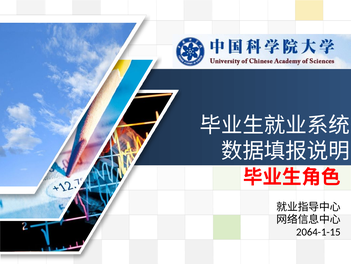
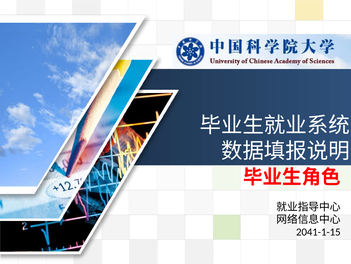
2064-1-15: 2064-1-15 -> 2041-1-15 (318, 231)
